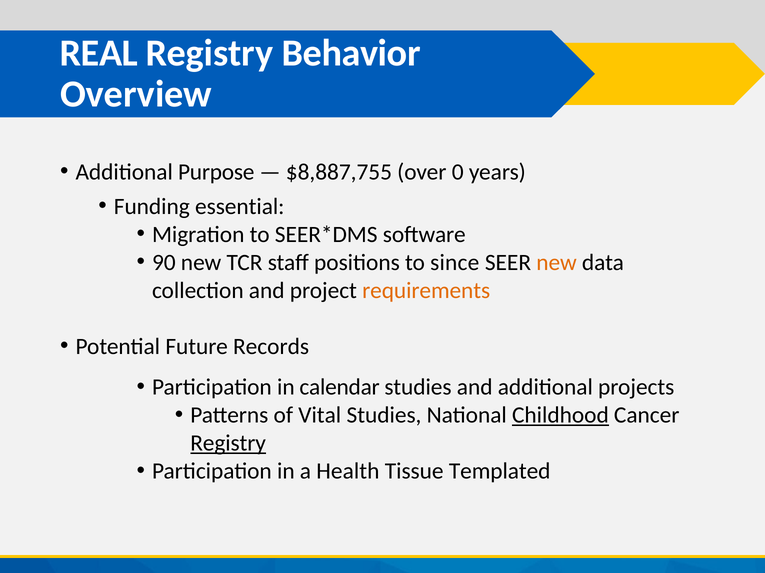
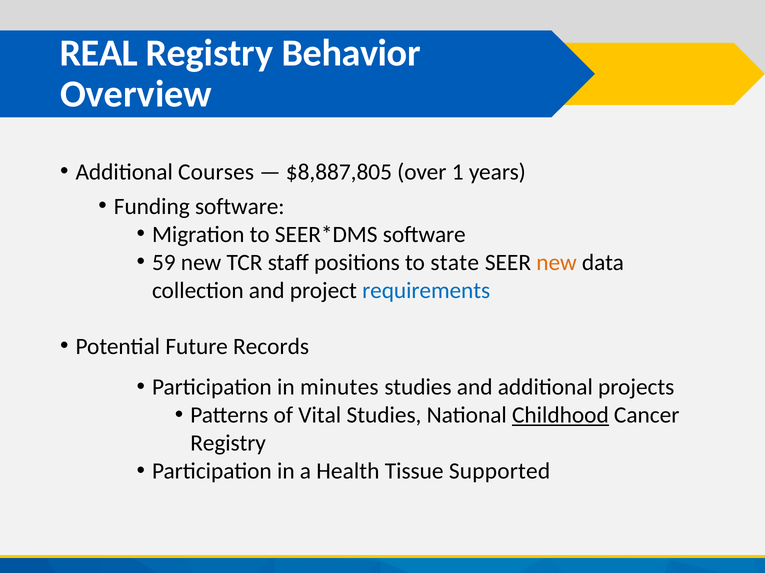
Purpose: Purpose -> Courses (216, 172)
$8,887,755: $8,887,755 -> $8,887,805 (339, 172)
0: 0 -> 1 (458, 172)
Funding essential: essential -> software (240, 207)
90: 90 -> 59 (164, 263)
since: since -> state (455, 263)
requirements colour: orange -> blue (426, 291)
calendar: calendar -> minutes (339, 388)
Registry underline: present -> none (228, 444)
Templated: Templated -> Supported (500, 472)
